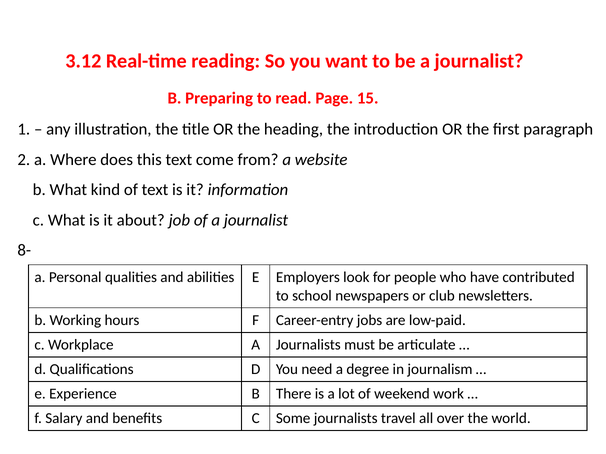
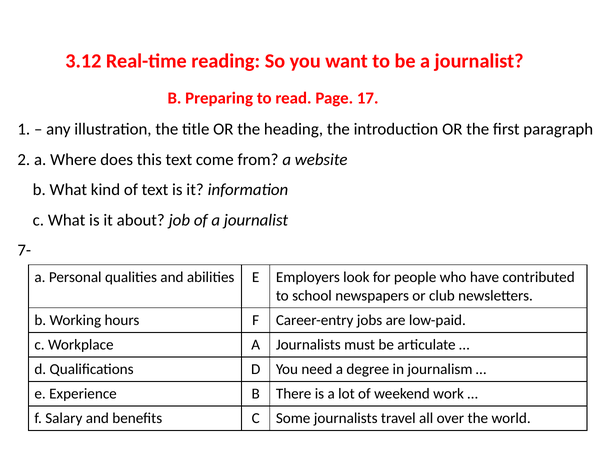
15: 15 -> 17 (368, 98)
8-: 8- -> 7- (24, 251)
